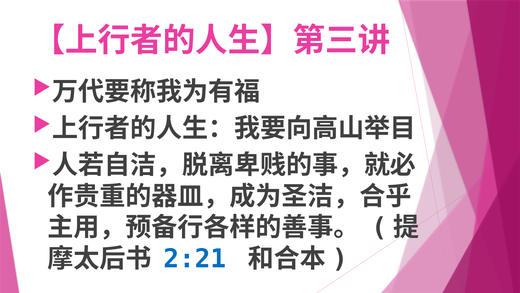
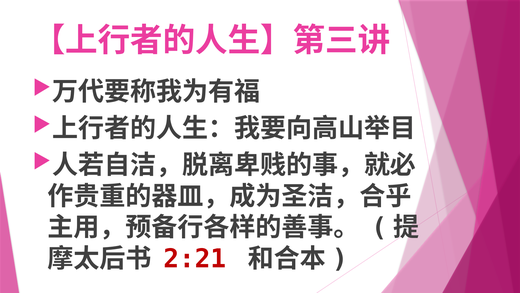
2:21 colour: blue -> red (195, 259)
